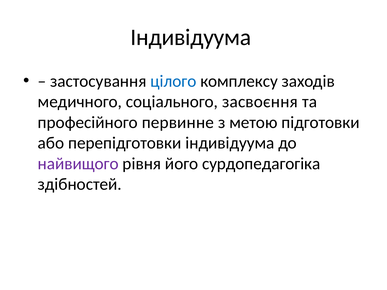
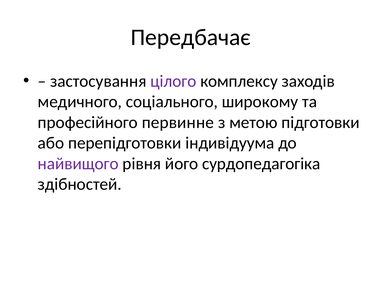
Індивідуума: Індивідуума -> Передбачає (191, 37)
цілого colour: blue -> purple (173, 81)
засвоєння: засвоєння -> широкому (260, 102)
